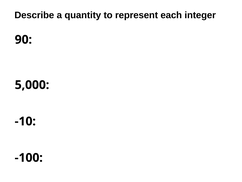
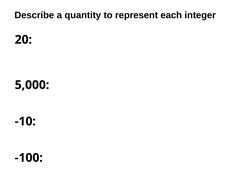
90: 90 -> 20 (23, 40)
